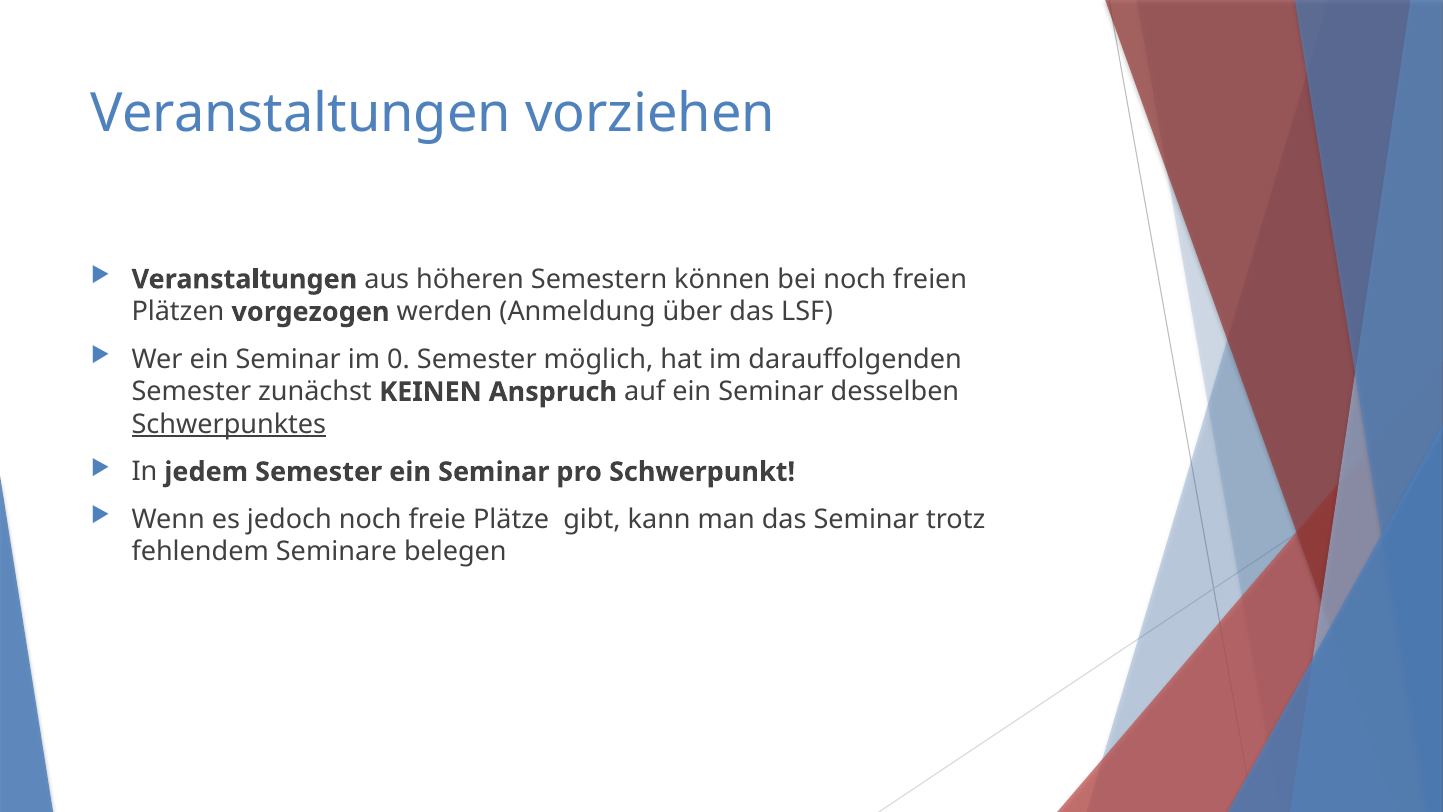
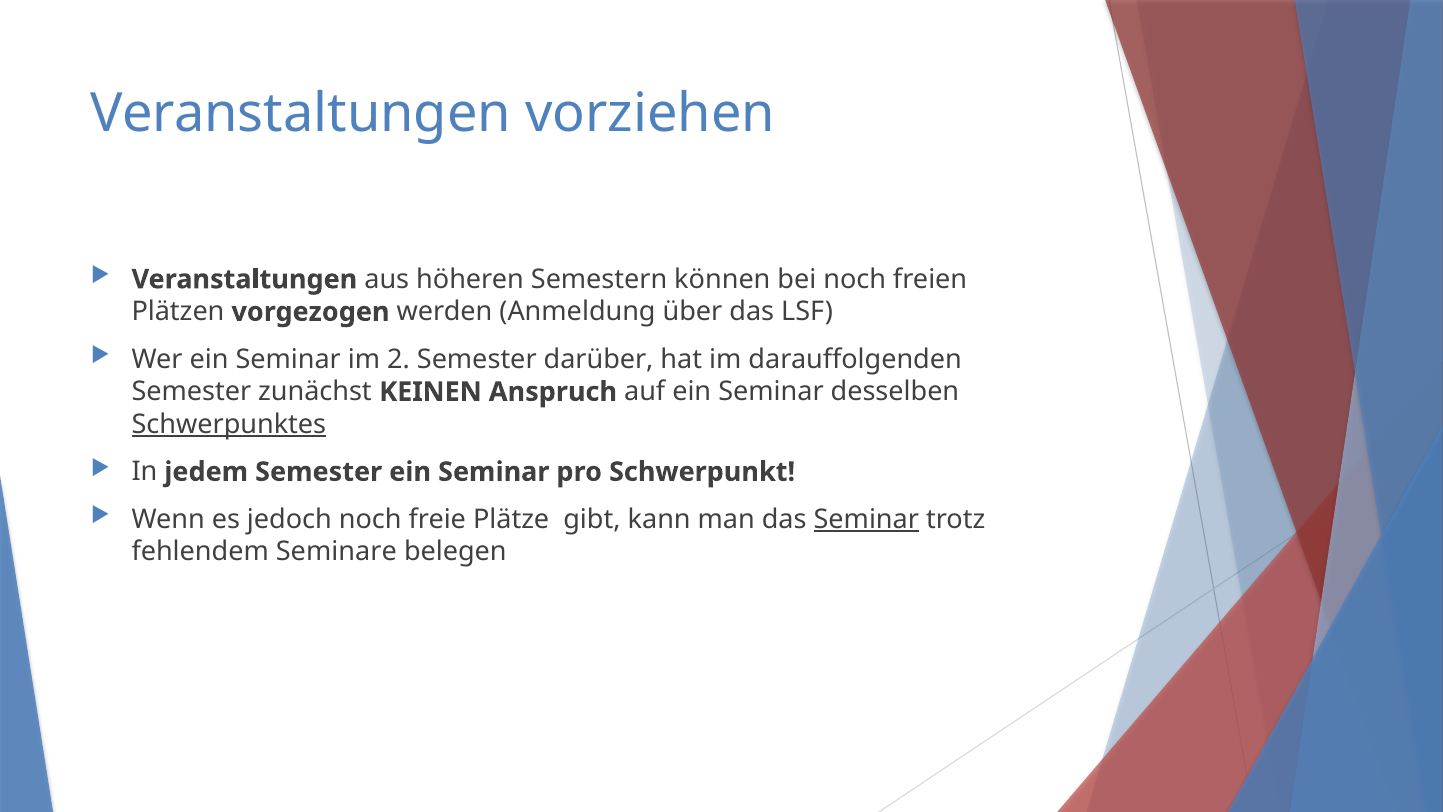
0: 0 -> 2 (399, 359)
möglich: möglich -> darüber (599, 359)
Seminar underline: none -> present (866, 519)
